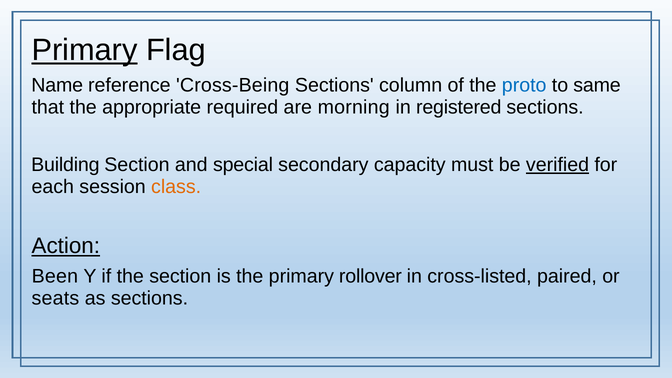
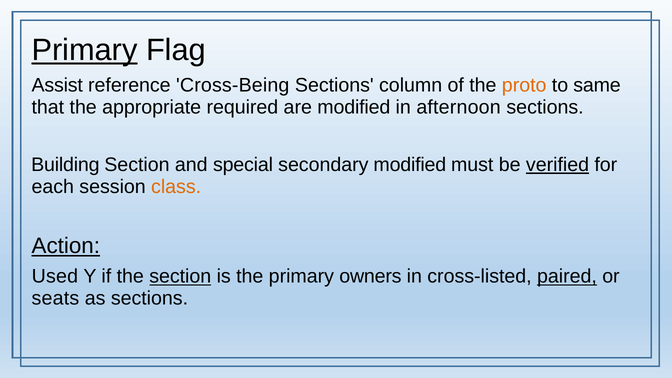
Name: Name -> Assist (57, 85)
proto colour: blue -> orange (524, 85)
are morning: morning -> modified (354, 107)
registered: registered -> afternoon (459, 107)
secondary capacity: capacity -> modified (410, 165)
Been: Been -> Used (55, 276)
section underline: none -> present (180, 276)
rollover: rollover -> owners (370, 276)
paired underline: none -> present (567, 276)
